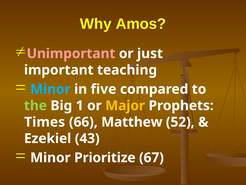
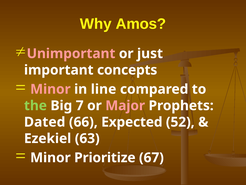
teaching: teaching -> concepts (127, 70)
Minor colour: light blue -> pink (50, 89)
five: five -> line (104, 89)
1: 1 -> 7 (80, 105)
Major colour: yellow -> pink (125, 105)
Times: Times -> Dated (45, 122)
Matthew: Matthew -> Expected (132, 122)
43: 43 -> 63 (87, 138)
